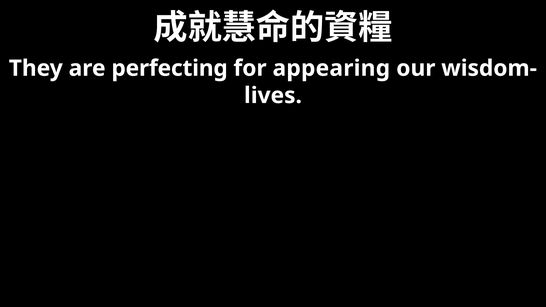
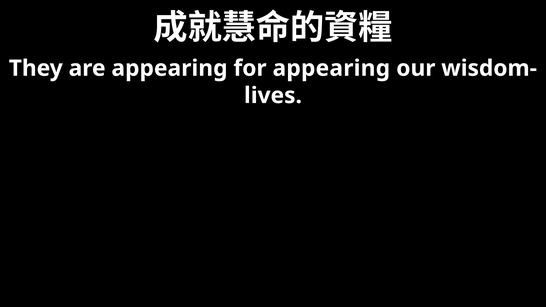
are perfecting: perfecting -> appearing (169, 68)
